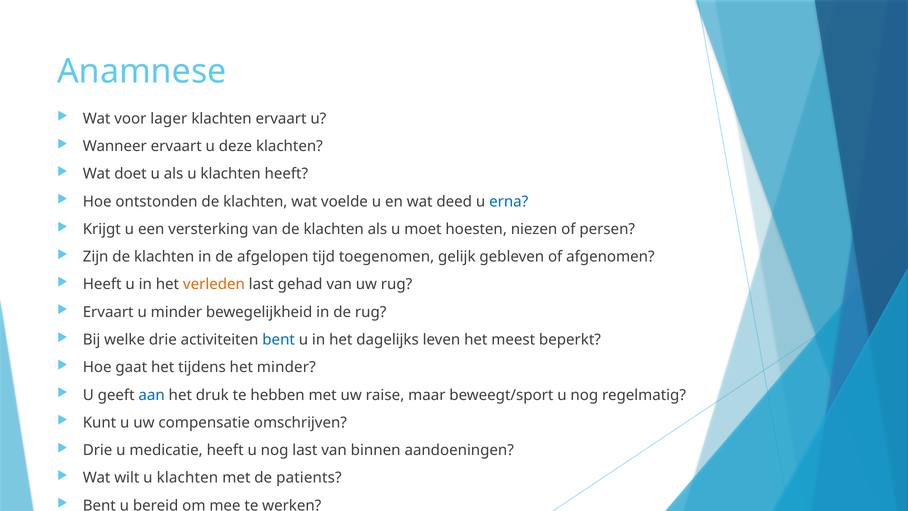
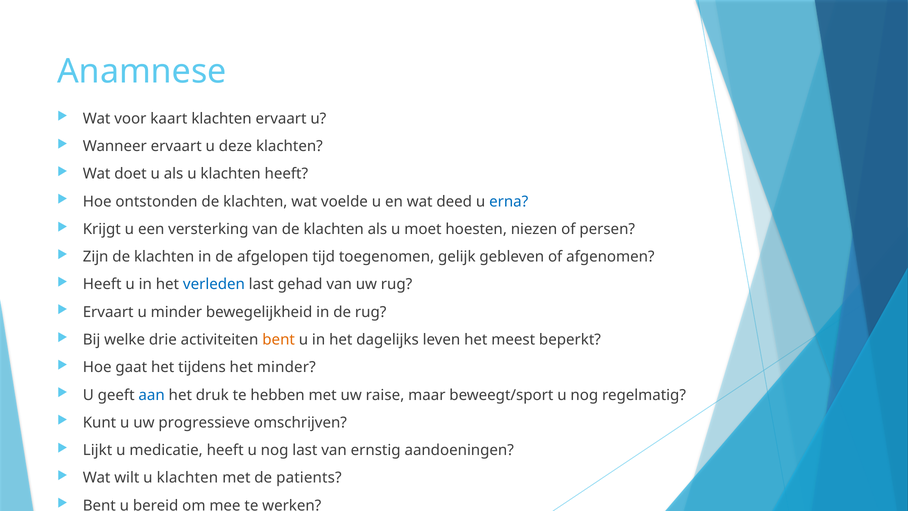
lager: lager -> kaart (169, 119)
verleden colour: orange -> blue (214, 284)
bent colour: blue -> orange (279, 340)
compensatie: compensatie -> progressieve (204, 422)
Drie: Drie -> Lijkt (98, 450)
binnen: binnen -> ernstig (376, 450)
